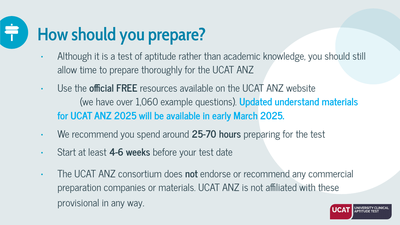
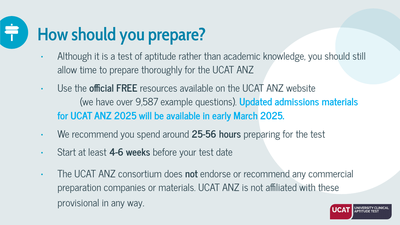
1,060: 1,060 -> 9,587 (147, 102)
understand: understand -> admissions (297, 102)
25-70: 25-70 -> 25-56 (204, 134)
